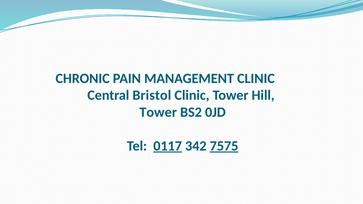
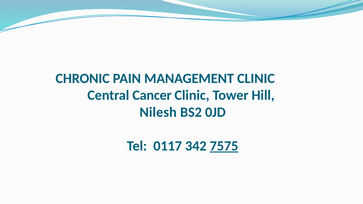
Bristol: Bristol -> Cancer (152, 95)
Tower: Tower -> Nilesh (158, 112)
0117 underline: present -> none (168, 146)
